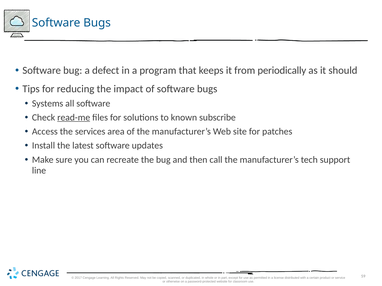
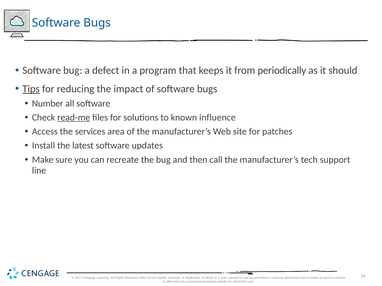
Tips underline: none -> present (31, 89)
Systems: Systems -> Number (48, 104)
subscribe: subscribe -> influence (217, 118)
